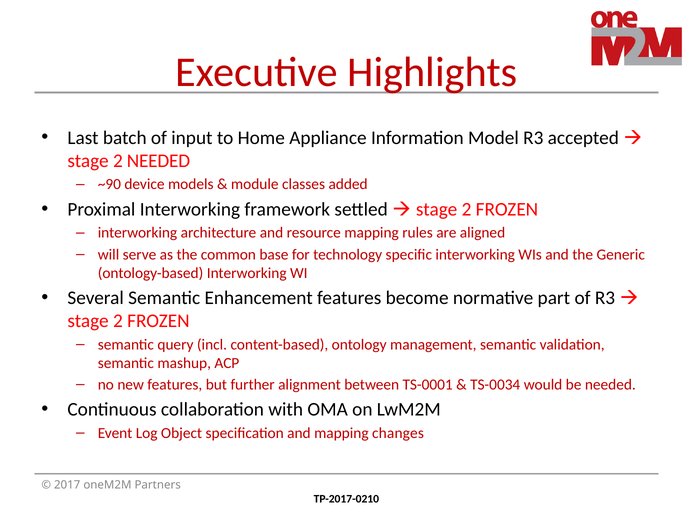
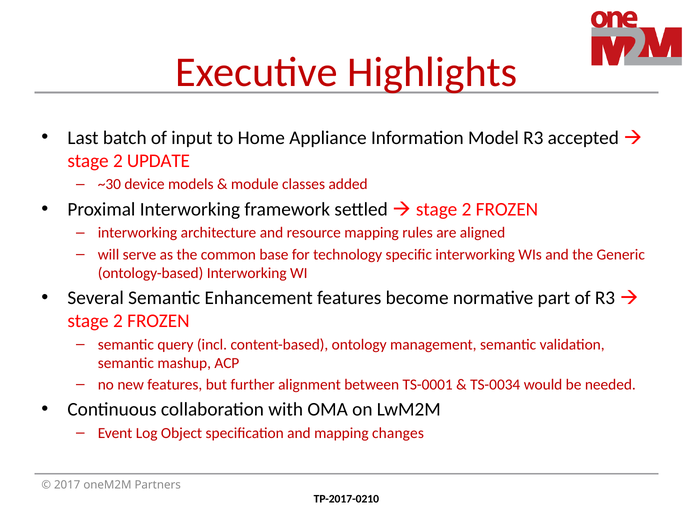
2 NEEDED: NEEDED -> UPDATE (158, 161)
~90: ~90 -> ~30 (109, 184)
